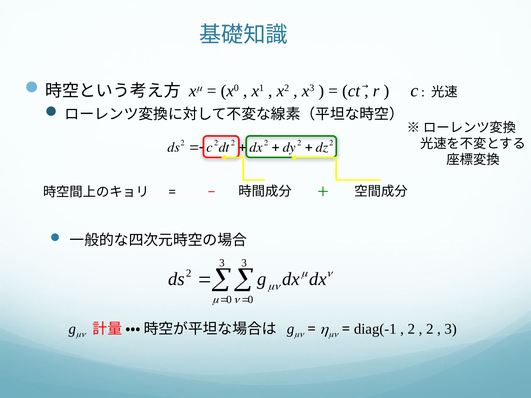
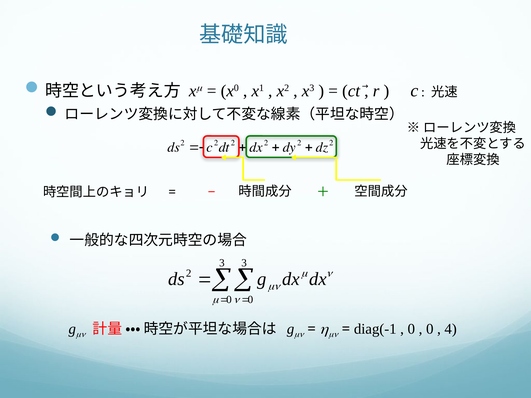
2: 2 -> 0 (411, 329)
2: 2 -> 0 (430, 329)
3: 3 -> 4 (451, 329)
